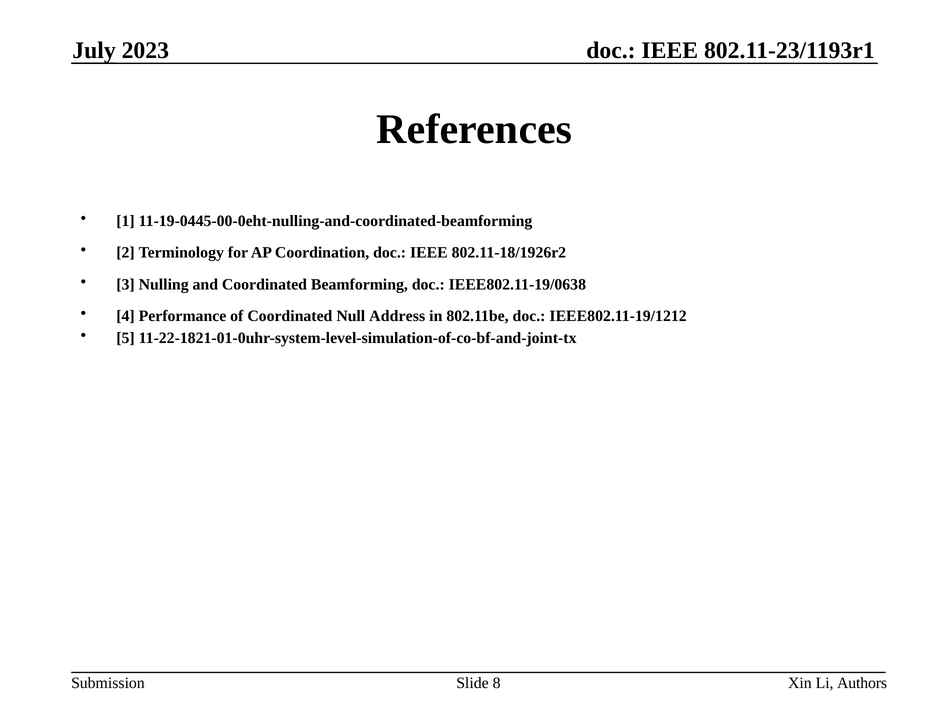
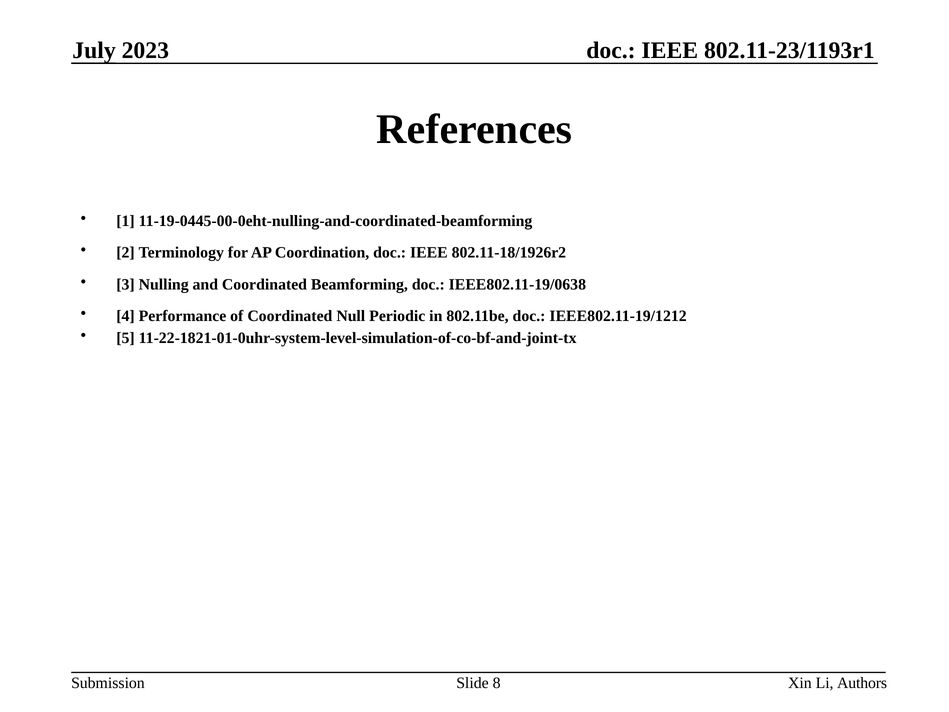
Address: Address -> Periodic (397, 316)
